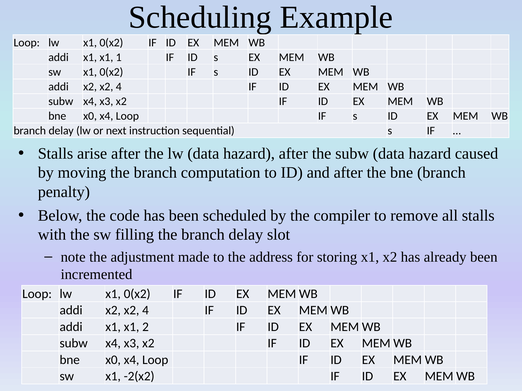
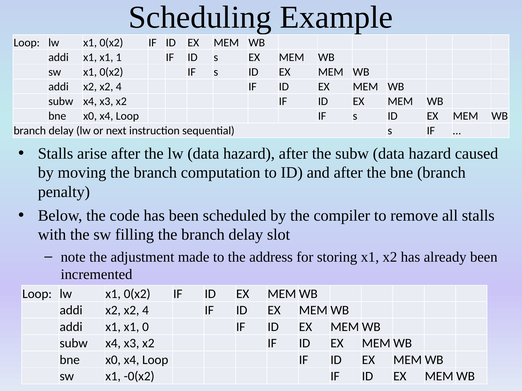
2: 2 -> 0 (146, 327)
-2(x2: -2(x2 -> -0(x2 (139, 377)
